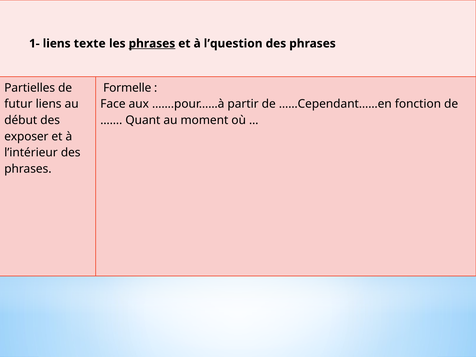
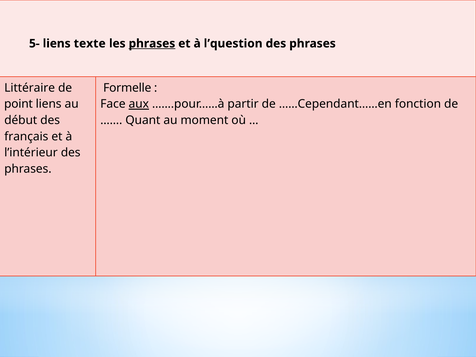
1-: 1- -> 5- (34, 44)
Partielles: Partielles -> Littéraire (30, 88)
futur: futur -> point (18, 104)
aux underline: none -> present (139, 104)
exposer: exposer -> français (26, 136)
